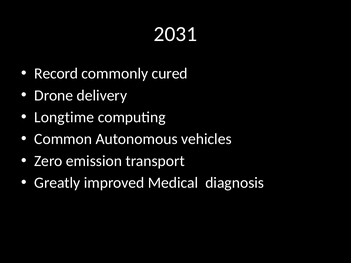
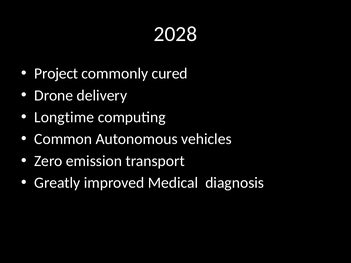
2031: 2031 -> 2028 (175, 34)
Record: Record -> Project (56, 74)
